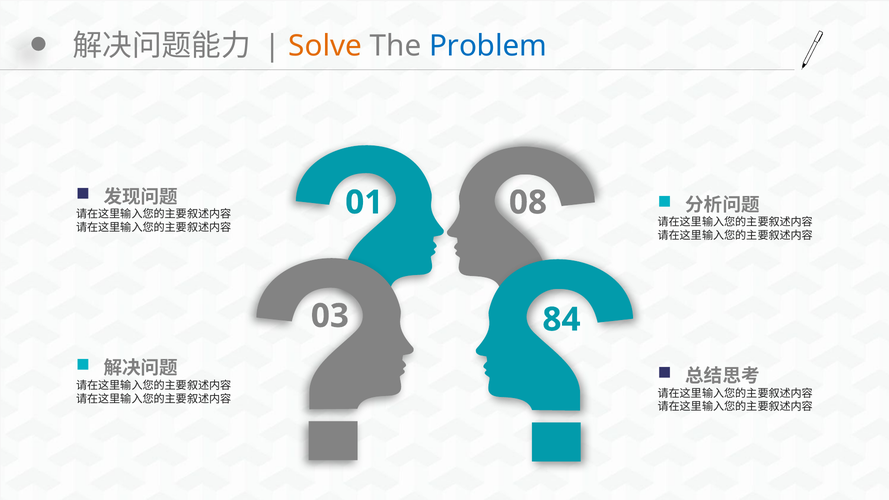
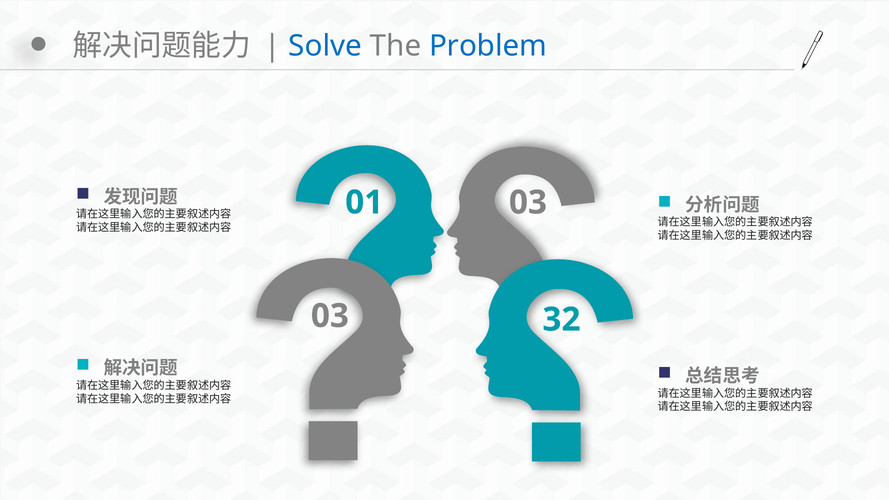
Solve colour: orange -> blue (325, 46)
01 08: 08 -> 03 (528, 203)
84: 84 -> 32 (561, 320)
